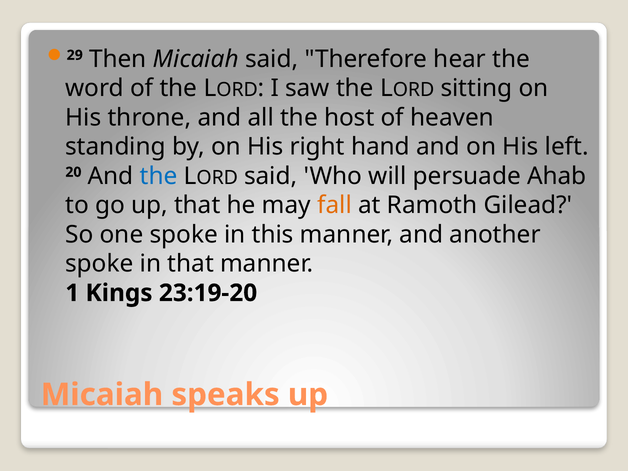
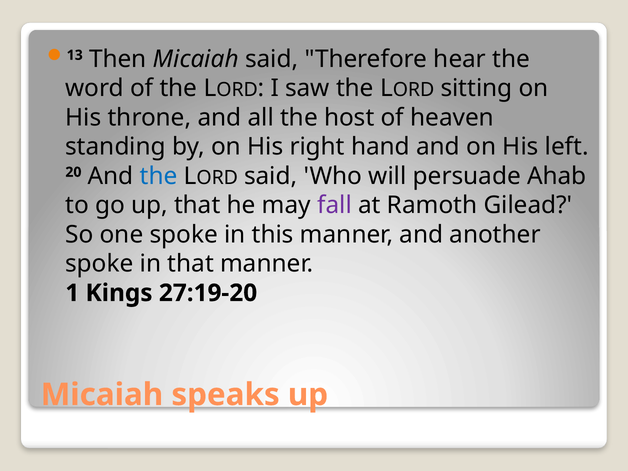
29: 29 -> 13 (75, 55)
fall colour: orange -> purple (335, 205)
23:19-20: 23:19-20 -> 27:19-20 (208, 293)
